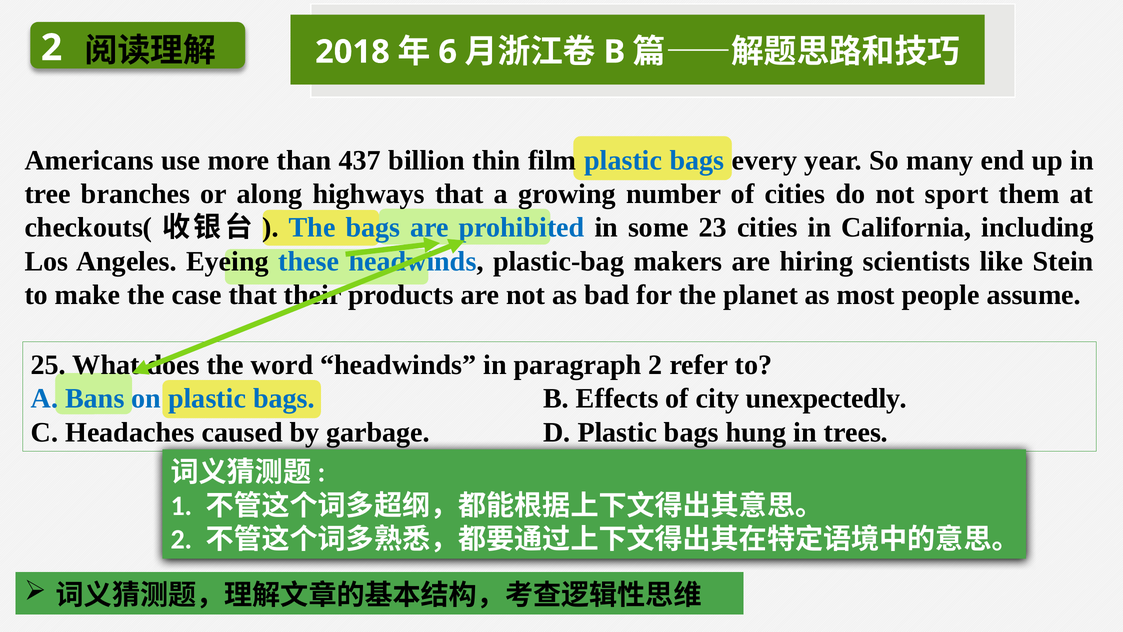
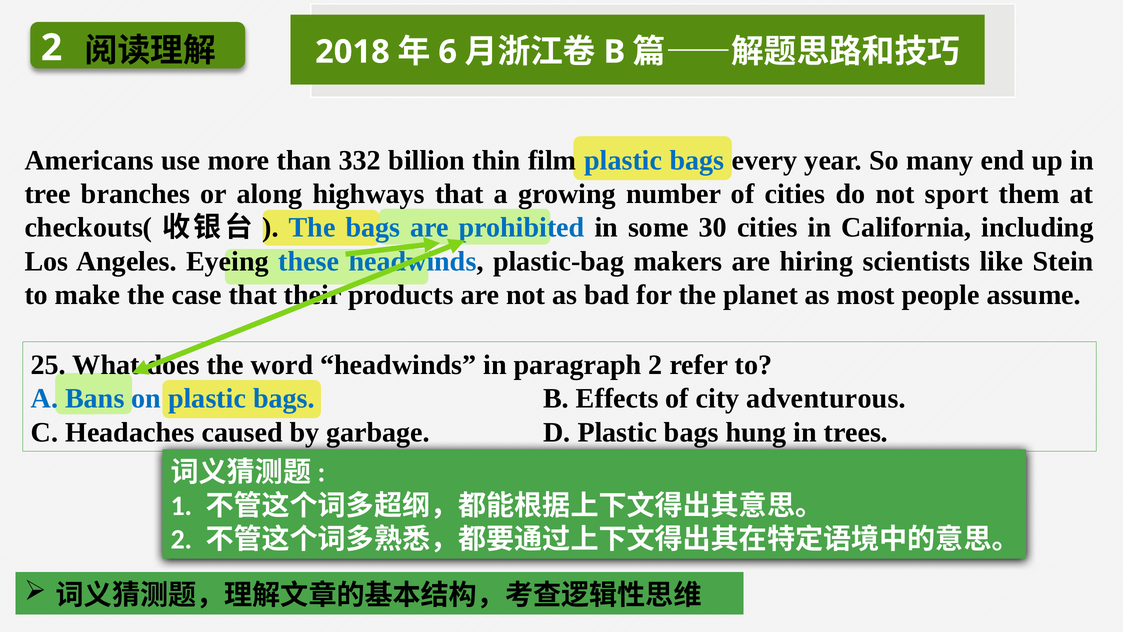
437: 437 -> 332 (360, 160)
23: 23 -> 30 (713, 228)
unexpectedly: unexpectedly -> adventurous (826, 398)
